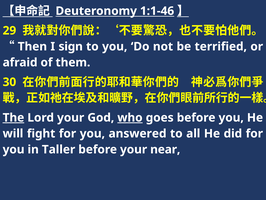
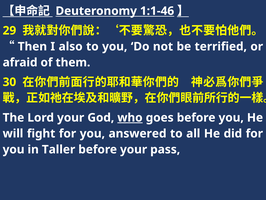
sign: sign -> also (71, 46)
The underline: present -> none (13, 117)
near: near -> pass (165, 149)
